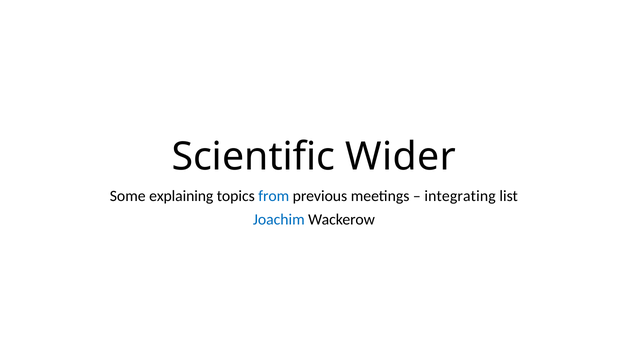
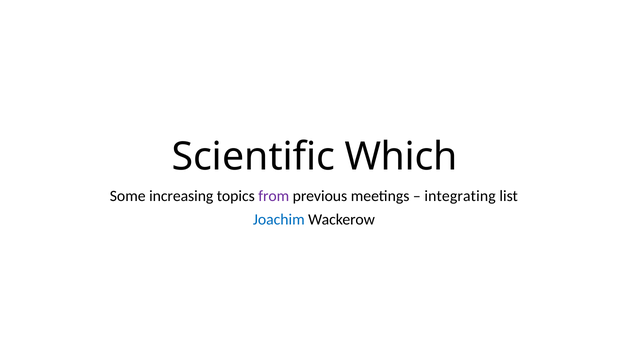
Wider: Wider -> Which (401, 157)
explaining: explaining -> increasing (181, 196)
from colour: blue -> purple (274, 196)
